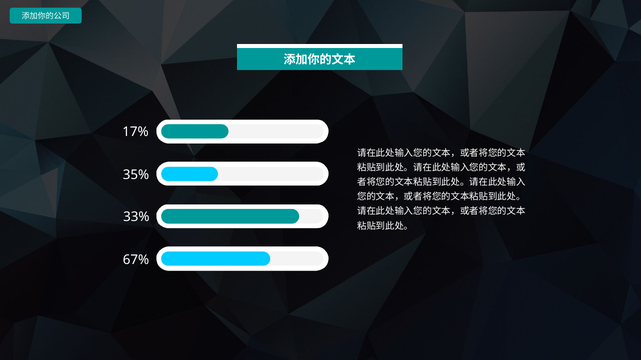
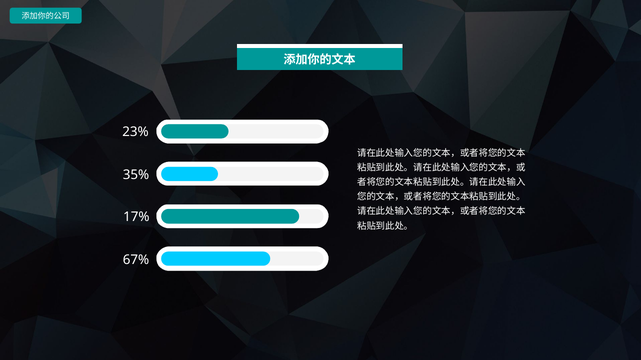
17%: 17% -> 23% (136, 132)
33%: 33% -> 17% (136, 217)
